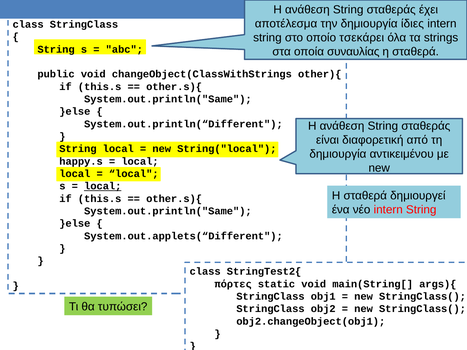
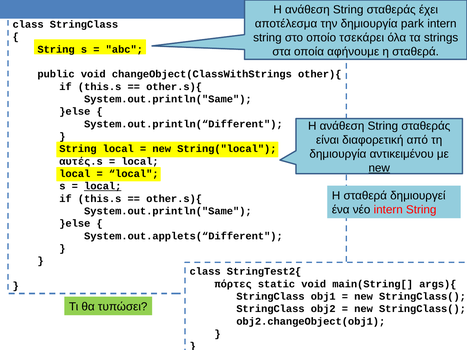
ίδιες: ίδιες -> park (412, 24)
συναυλίας: συναυλίας -> αφήνουμε (353, 52)
happy.s: happy.s -> αυτές.s (81, 161)
new underline: none -> present (379, 168)
